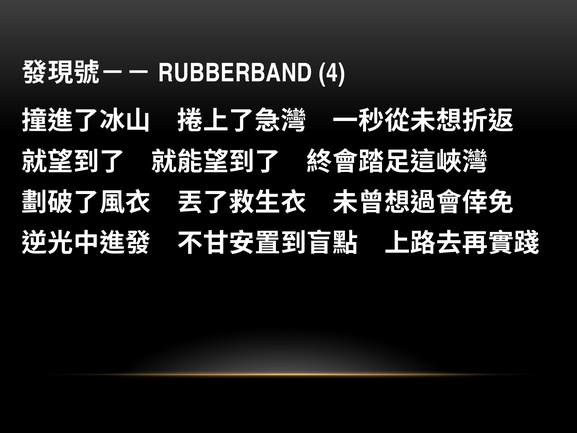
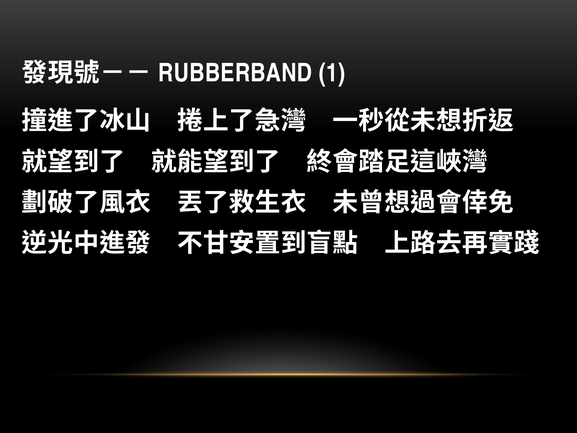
4: 4 -> 1 (332, 73)
